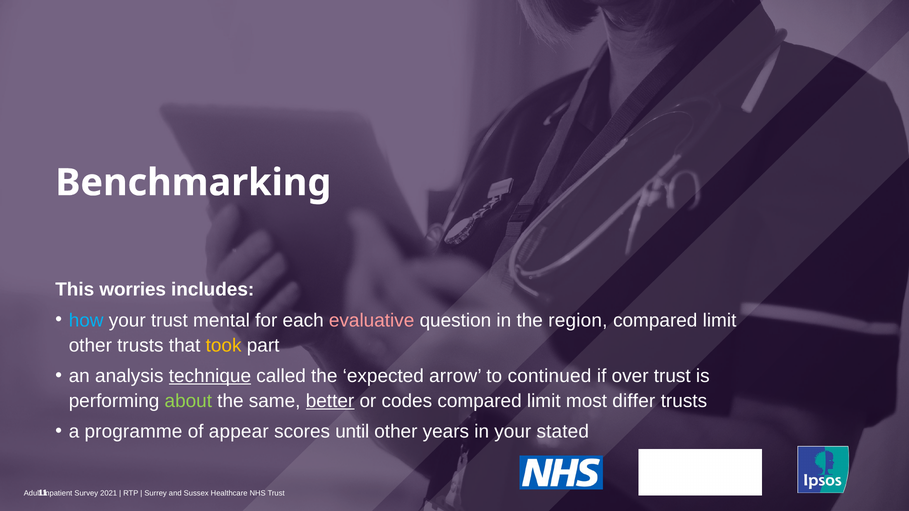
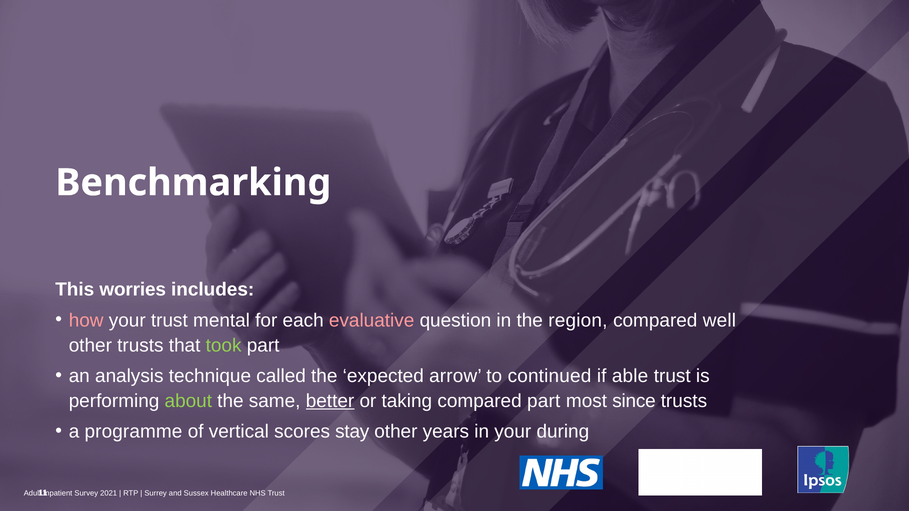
how colour: light blue -> pink (86, 321)
limit: limit -> well (719, 321)
took colour: yellow -> light green (224, 345)
technique underline: present -> none (210, 376)
over: over -> able (630, 376)
codes: codes -> taking (407, 401)
limit: limit -> part (544, 401)
differ: differ -> since (634, 401)
appear: appear -> vertical (239, 432)
until: until -> stay (352, 432)
stated: stated -> during (563, 432)
